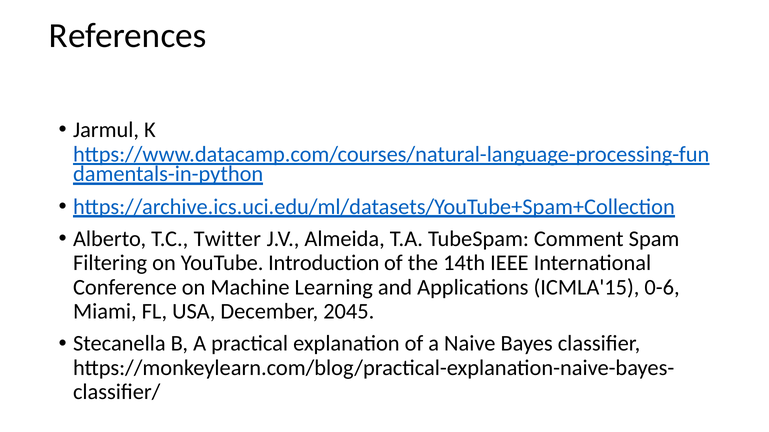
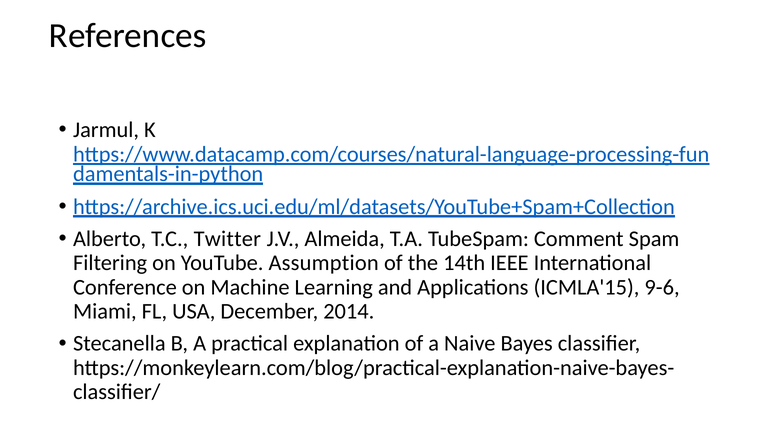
Introduction: Introduction -> Assumption (324, 263)
0-6: 0-6 -> 9-6 (662, 288)
2045: 2045 -> 2014 (349, 312)
